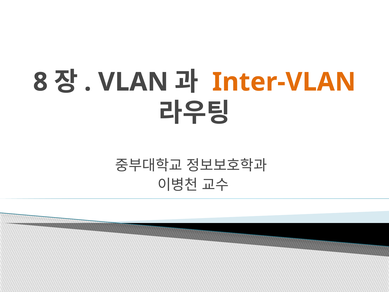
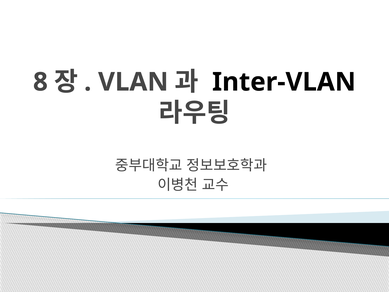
Inter-VLAN colour: orange -> black (284, 82)
